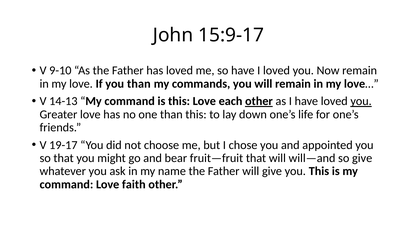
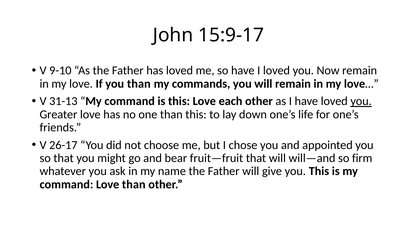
14-13: 14-13 -> 31-13 (63, 101)
other underline: present -> none (259, 101)
19-17: 19-17 -> 26-17 (63, 145)
so give: give -> firm (362, 158)
Love faith: faith -> than (134, 184)
